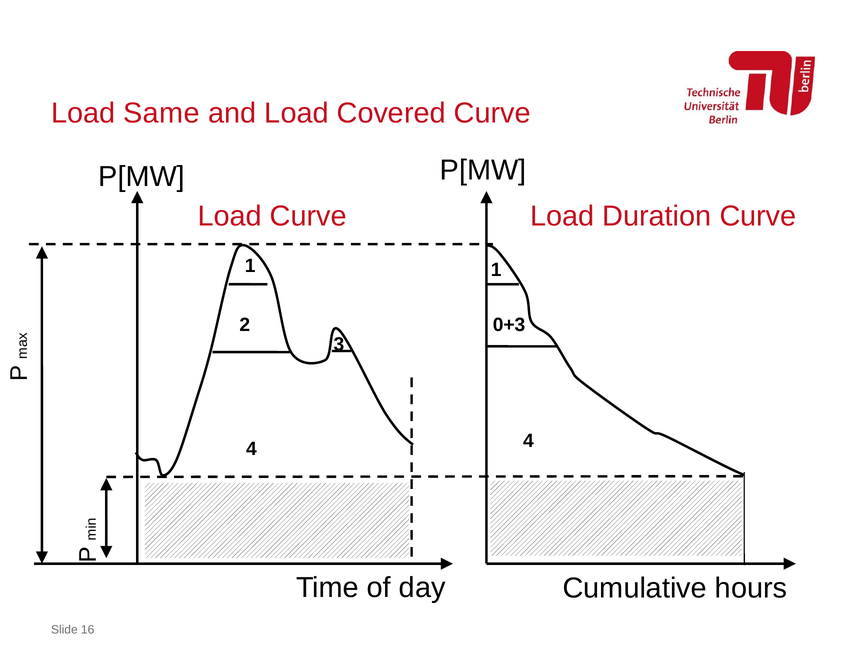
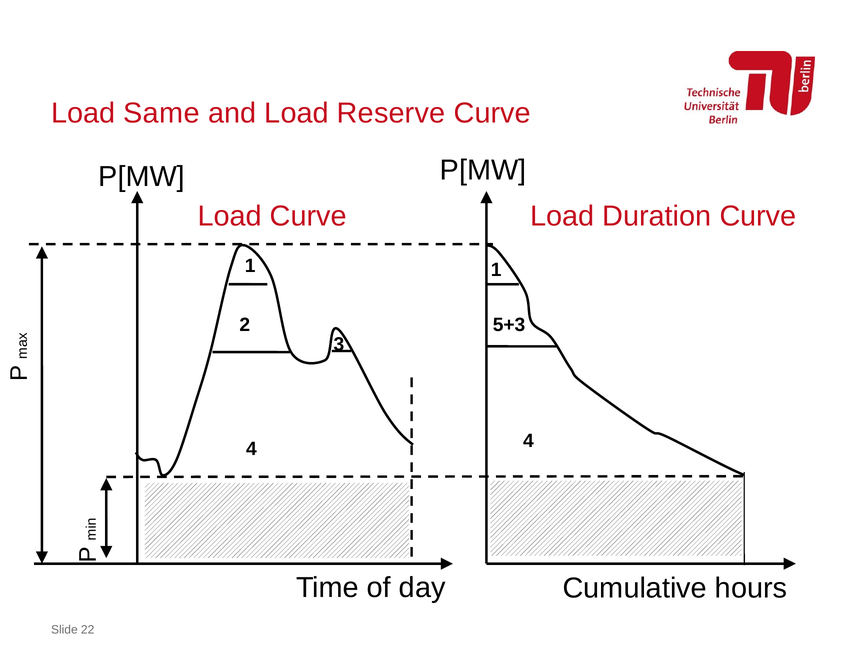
Covered: Covered -> Reserve (391, 113)
0+3: 0+3 -> 5+3 (509, 325)
16: 16 -> 22 (88, 629)
